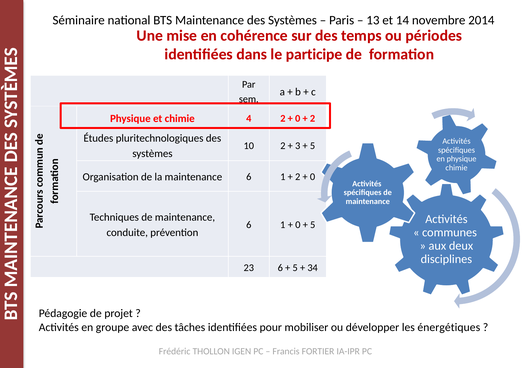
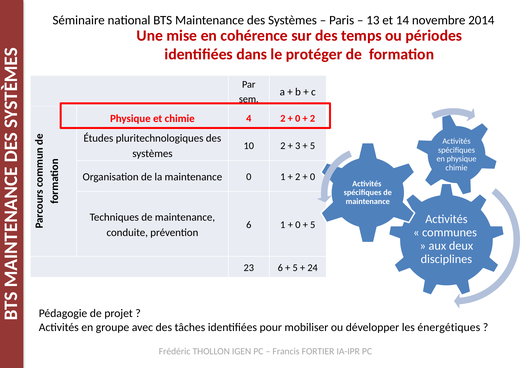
participe: participe -> protéger (314, 54)
maintenance 6: 6 -> 0 (249, 177)
34: 34 -> 24 (313, 268)
